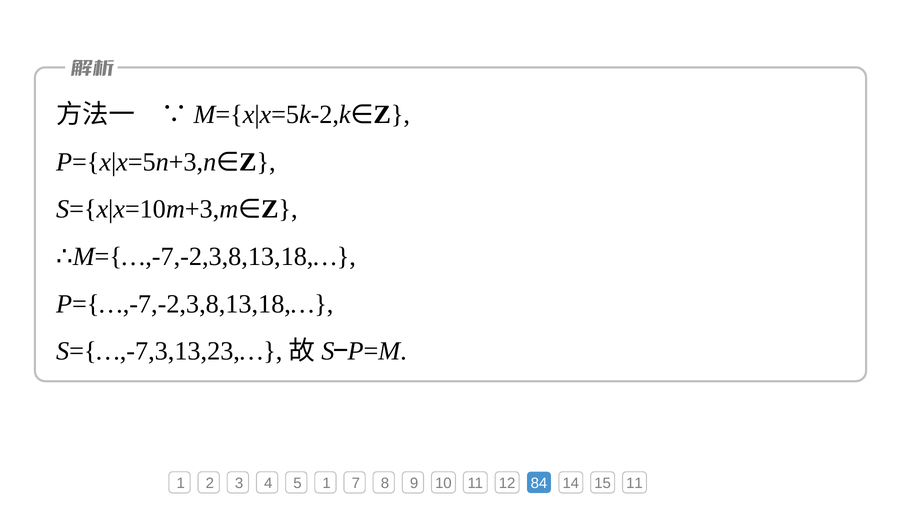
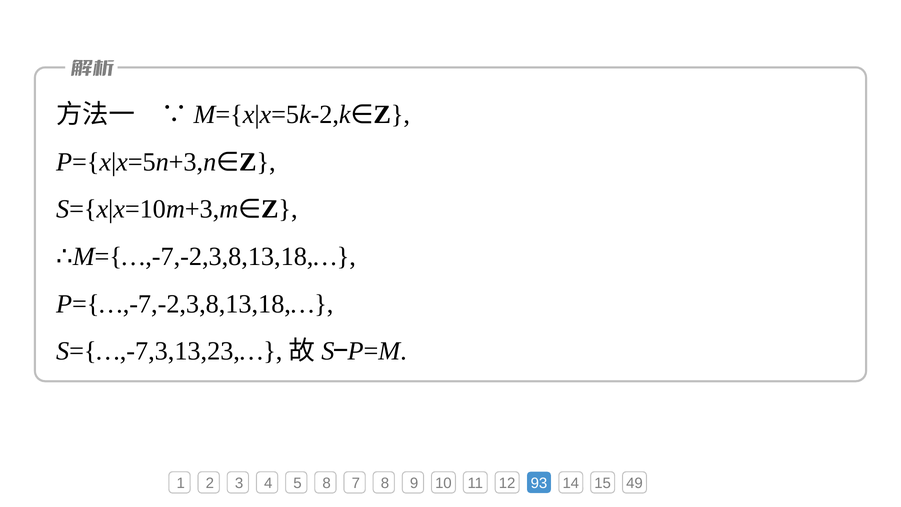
5 1: 1 -> 8 (327, 483)
84: 84 -> 93 (539, 483)
15 11: 11 -> 49 (635, 483)
